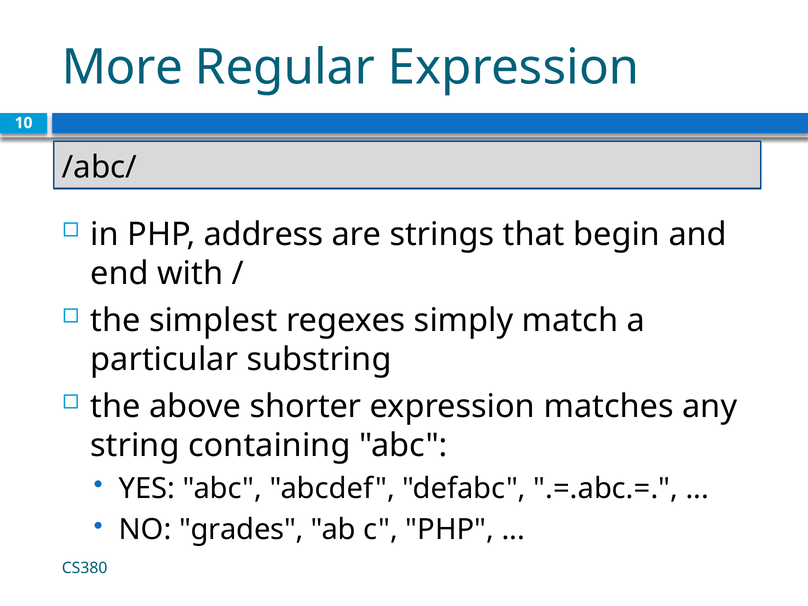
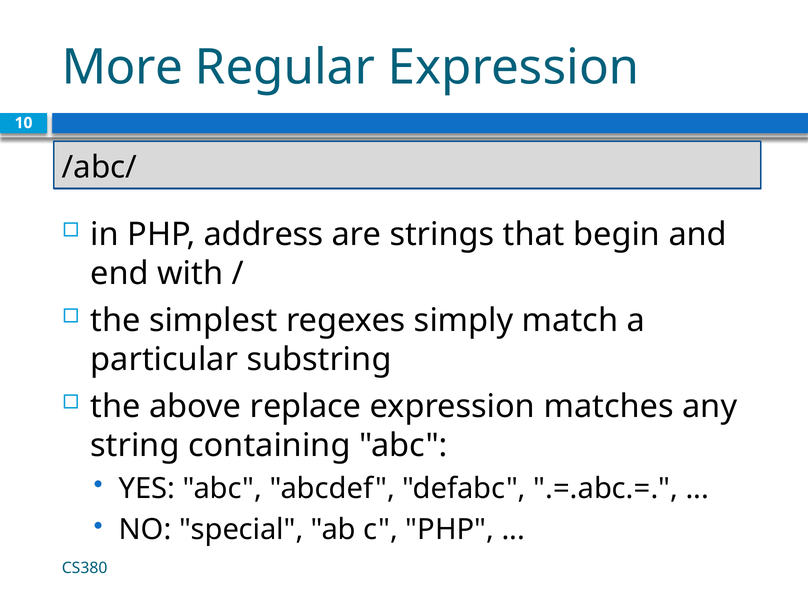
shorter: shorter -> replace (306, 407)
grades: grades -> special (241, 530)
